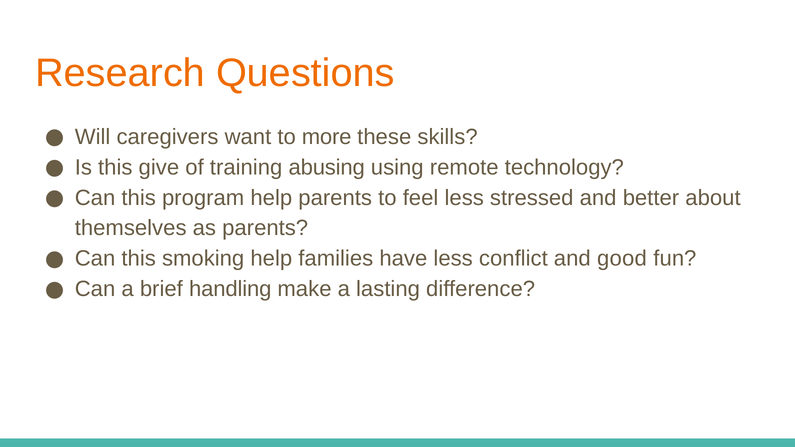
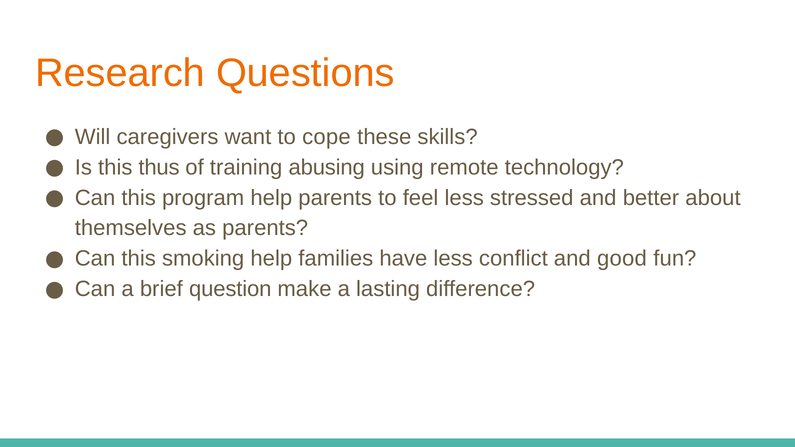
more: more -> cope (326, 137)
give: give -> thus (159, 167)
handling: handling -> question (230, 289)
